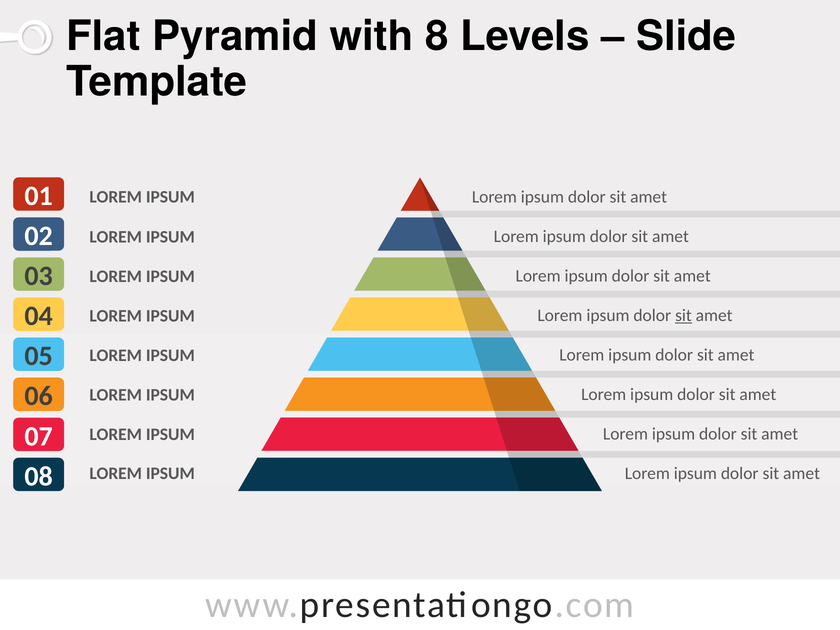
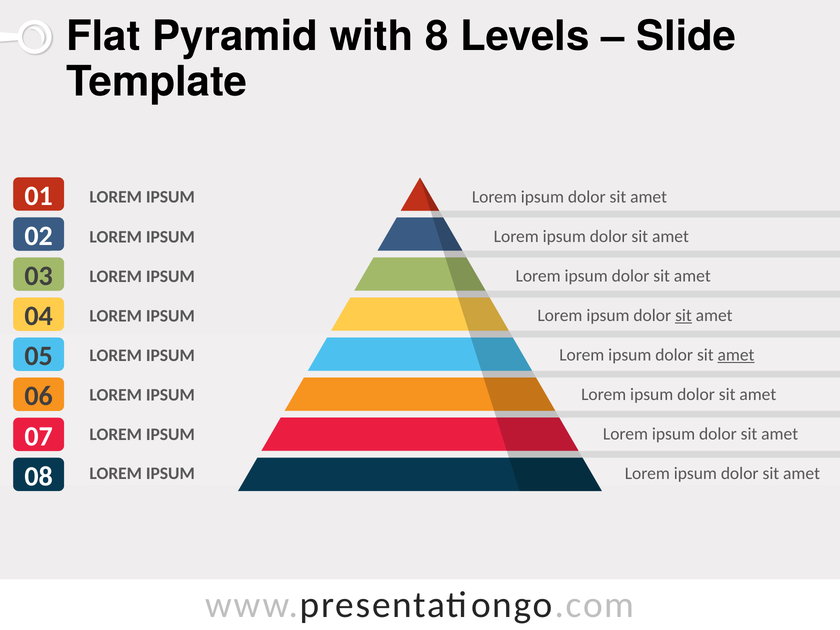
amet underline: none -> present (736, 355)
